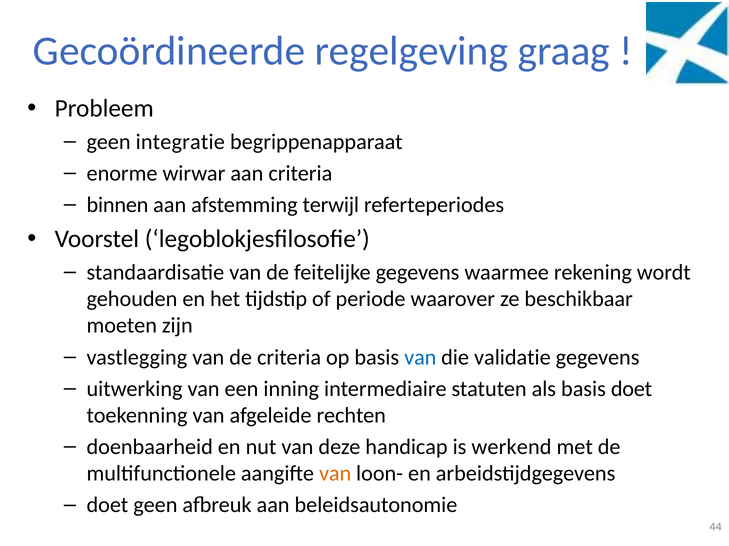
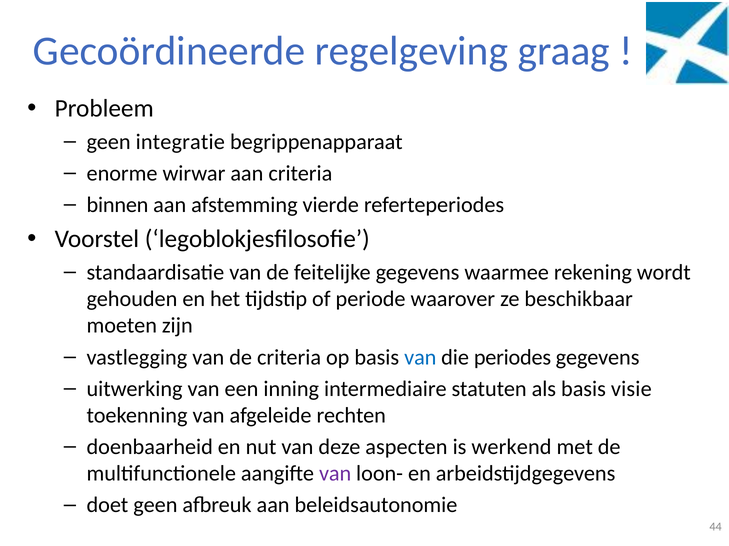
terwijl: terwijl -> vierde (331, 205)
validatie: validatie -> periodes (513, 358)
basis doet: doet -> visie (631, 389)
handicap: handicap -> aspecten (406, 448)
van colour: orange -> purple (335, 474)
